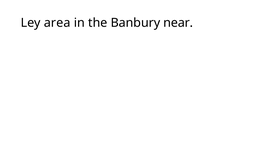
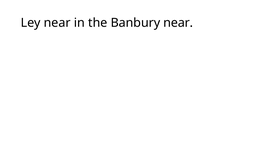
Ley area: area -> near (57, 23)
